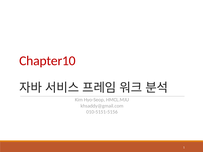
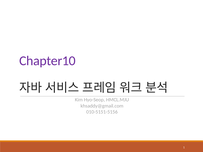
Chapter10 colour: red -> purple (47, 61)
